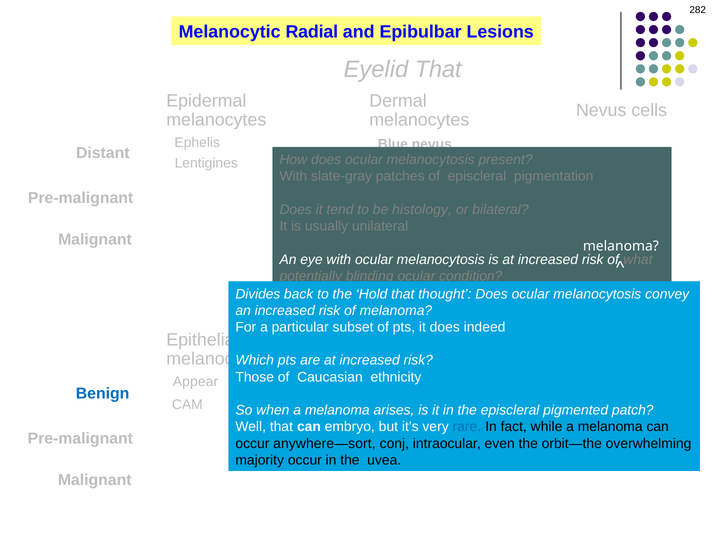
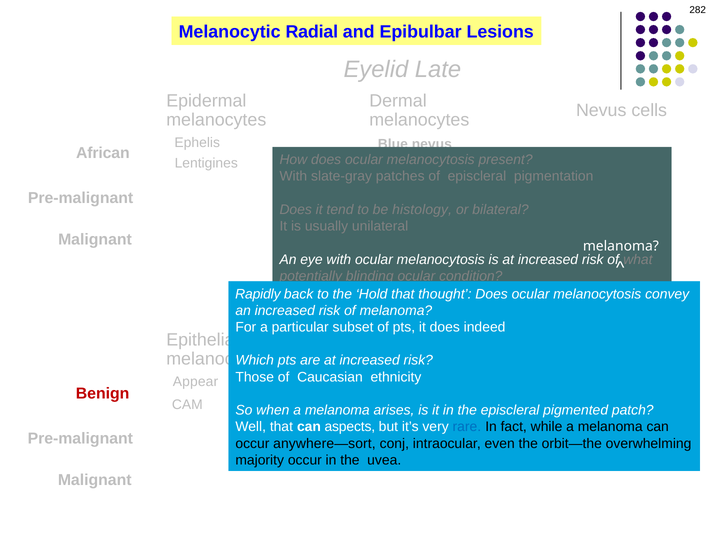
Eyelid That: That -> Late (438, 69)
Distant: Distant -> African (103, 153)
Divides: Divides -> Rapidly (258, 294)
Benign colour: blue -> red (103, 394)
embryo: embryo -> aspects (350, 428)
